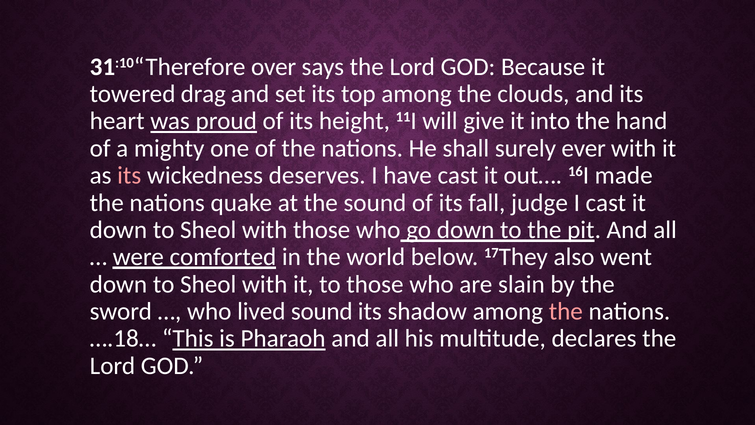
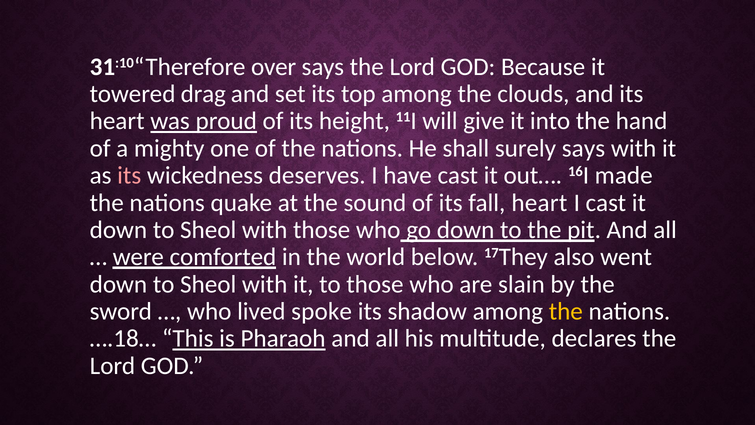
surely ever: ever -> says (584, 148)
fall judge: judge -> heart (539, 203)
lived sound: sound -> spoke (322, 311)
the colour: pink -> yellow (566, 311)
